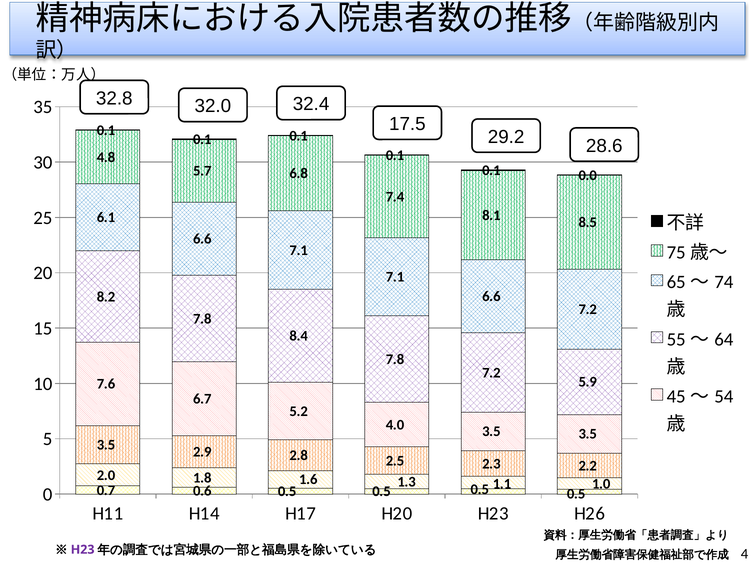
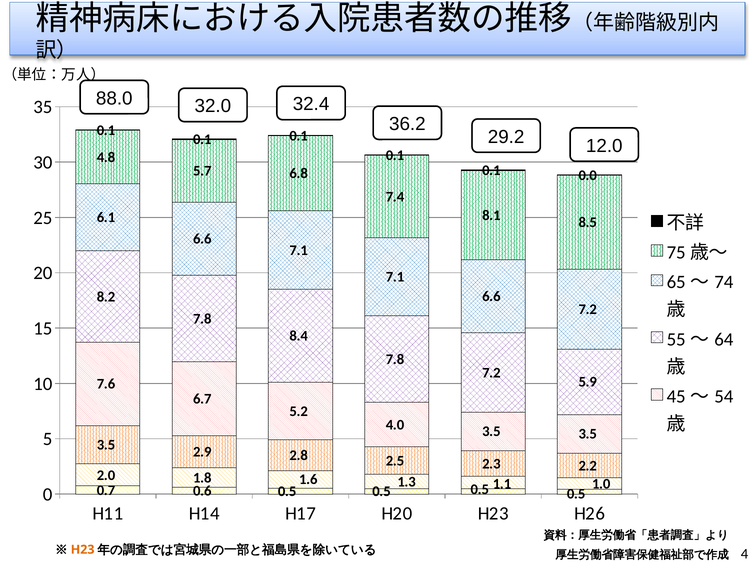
32.8: 32.8 -> 88.0 (114, 98)
17.5: 17.5 -> 36.2 (407, 124)
28.6: 28.6 -> 12.0 (604, 146)
H23 colour: purple -> orange (83, 549)
